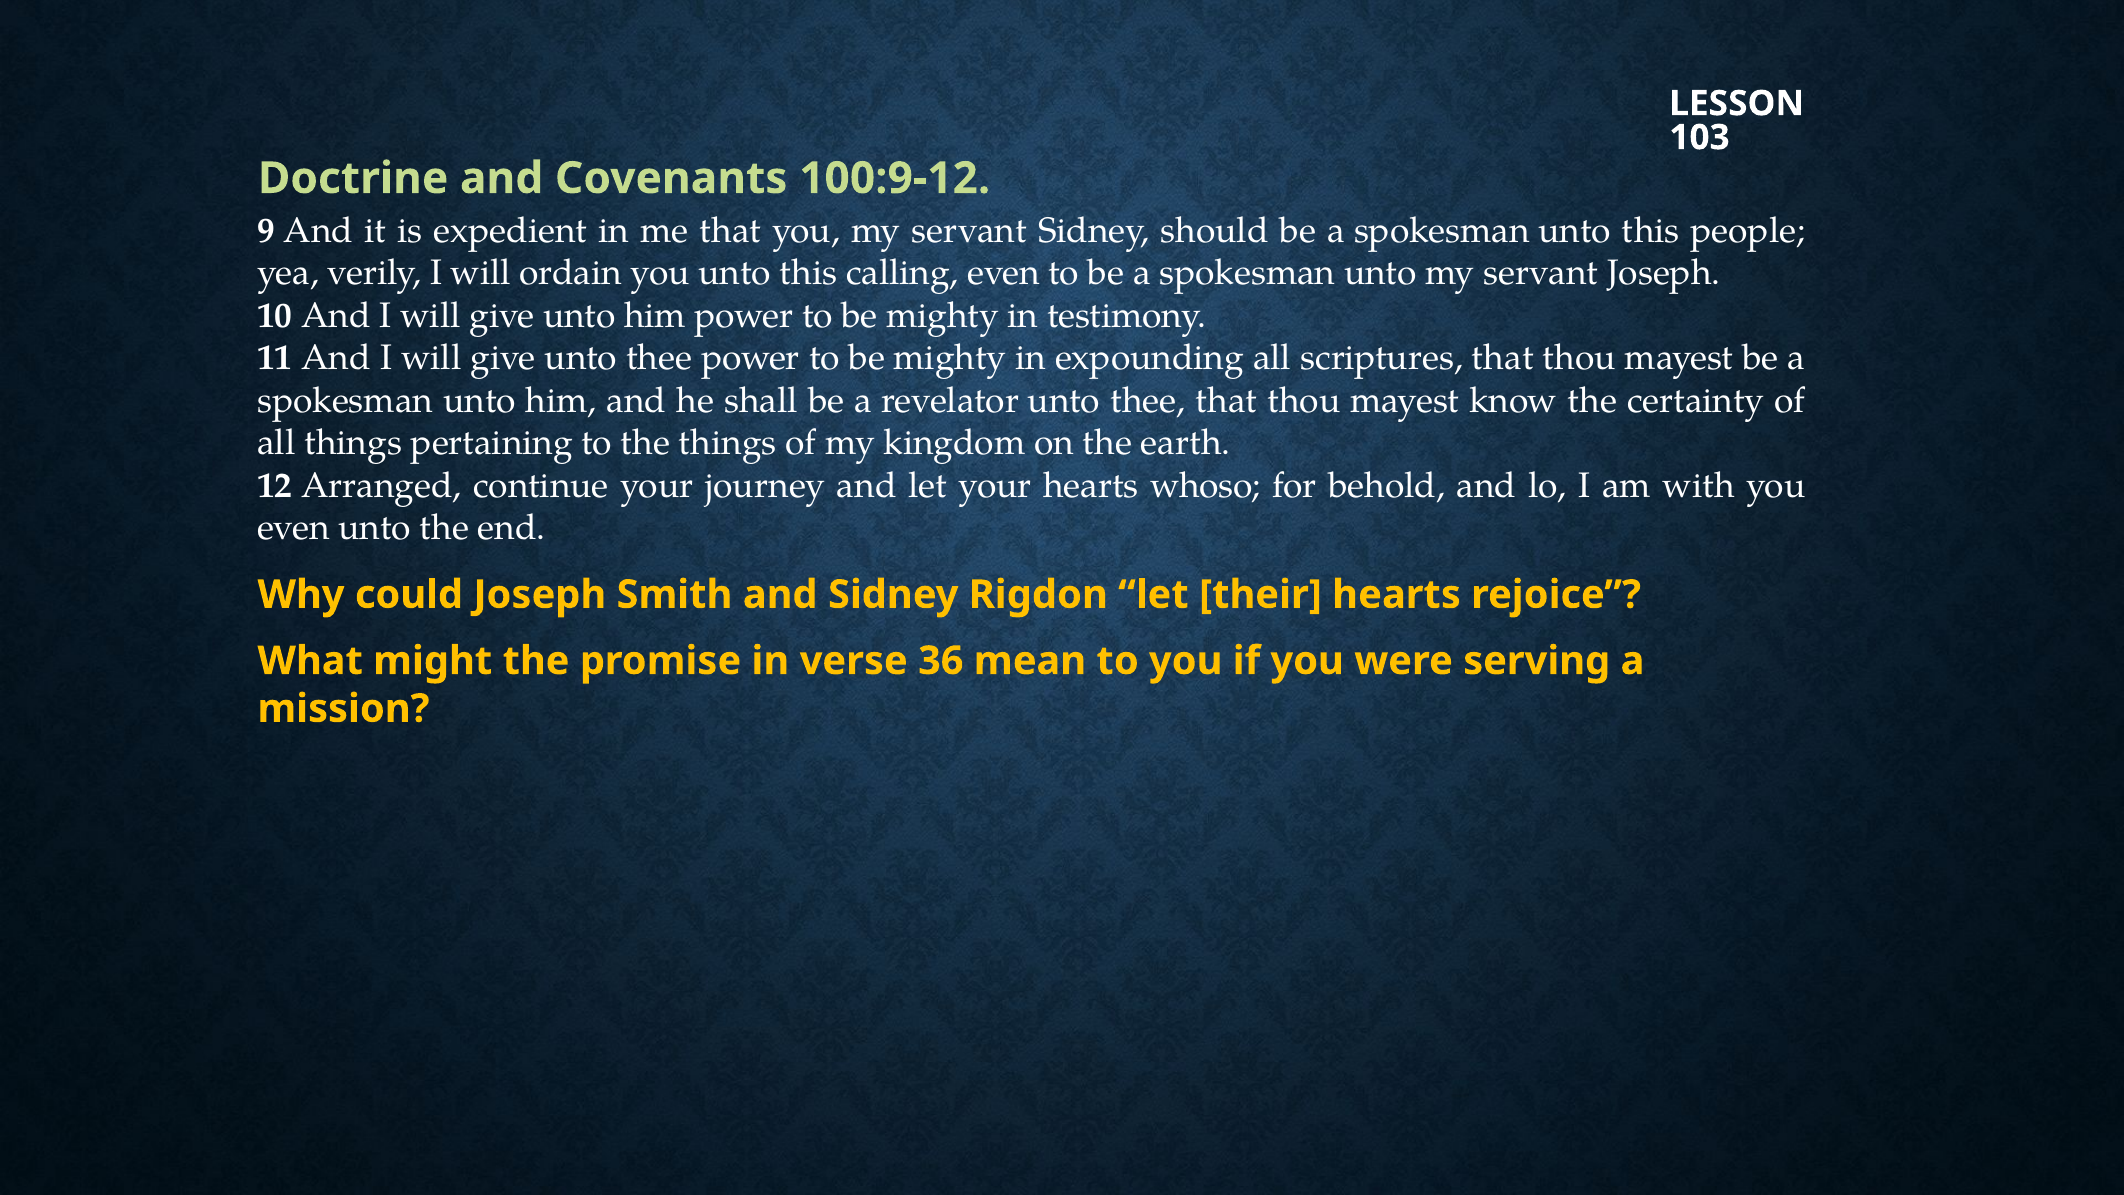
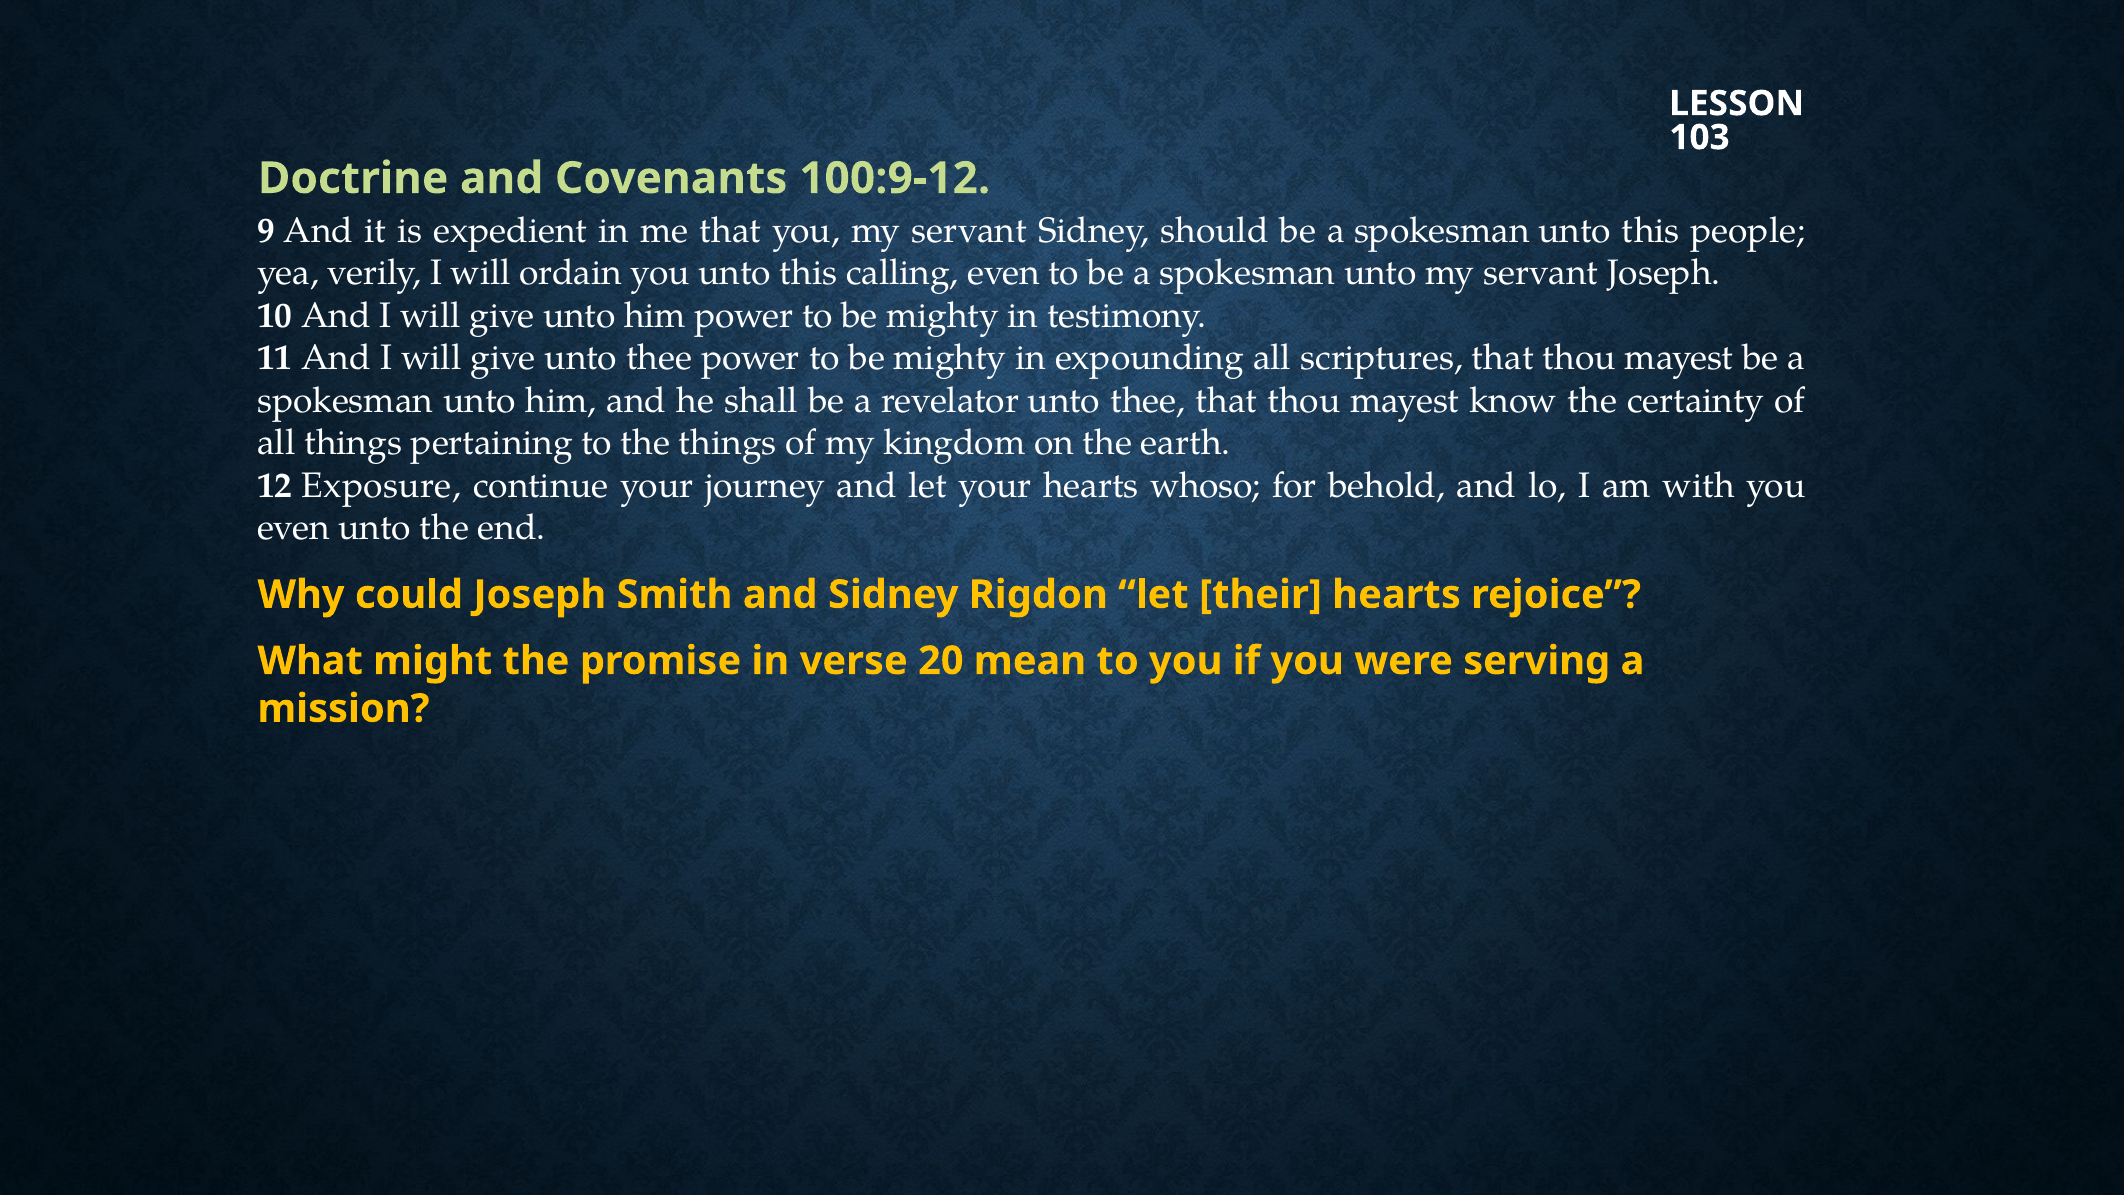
Arranged: Arranged -> Exposure (381, 485)
36: 36 -> 20 (941, 661)
